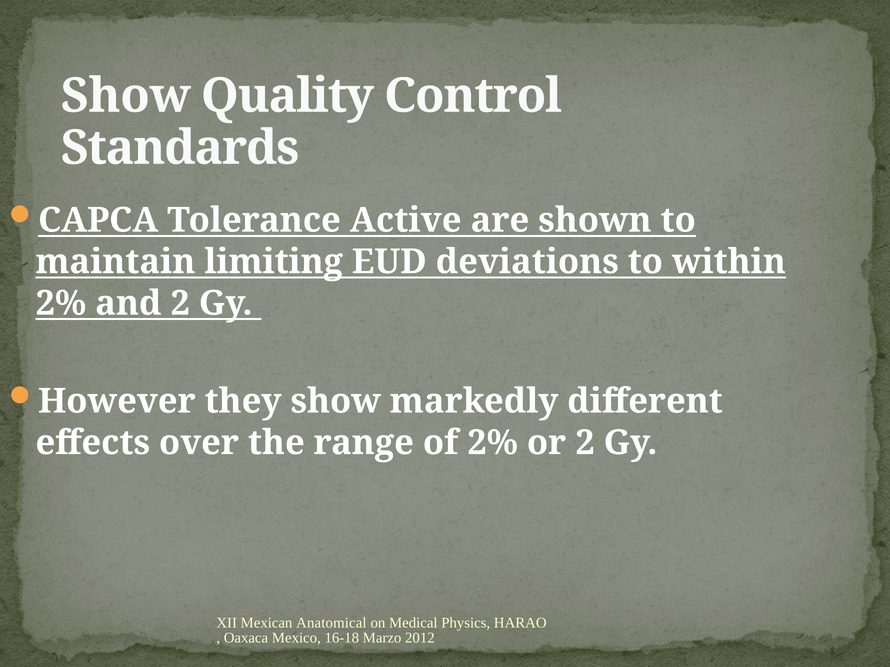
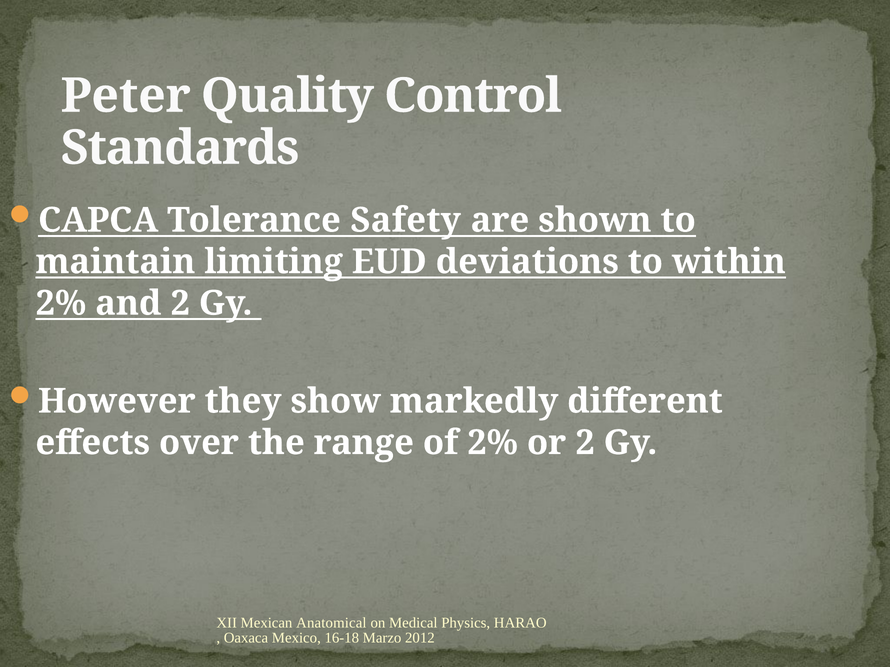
Show: Show -> Peter (126, 96)
Active: Active -> Safety (406, 220)
